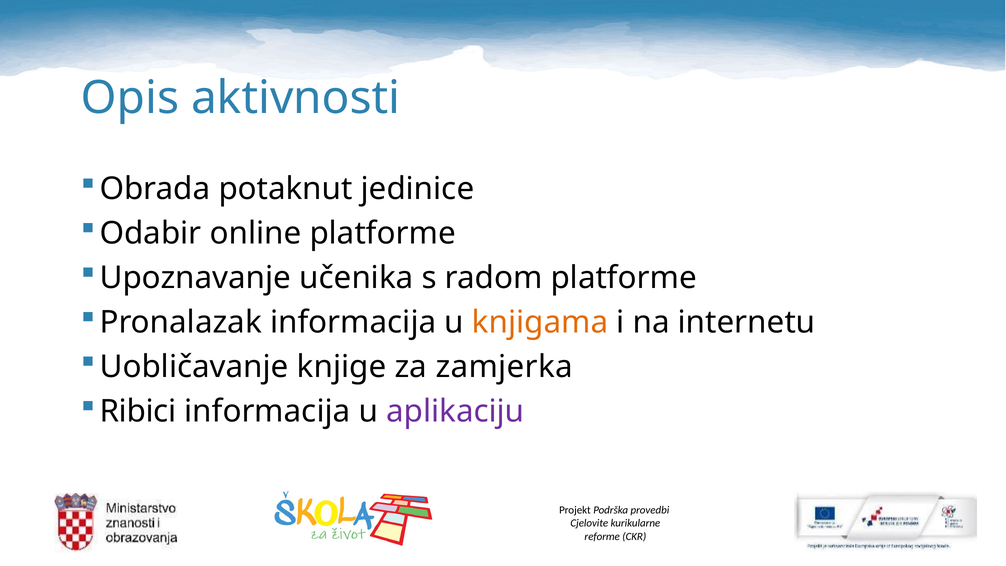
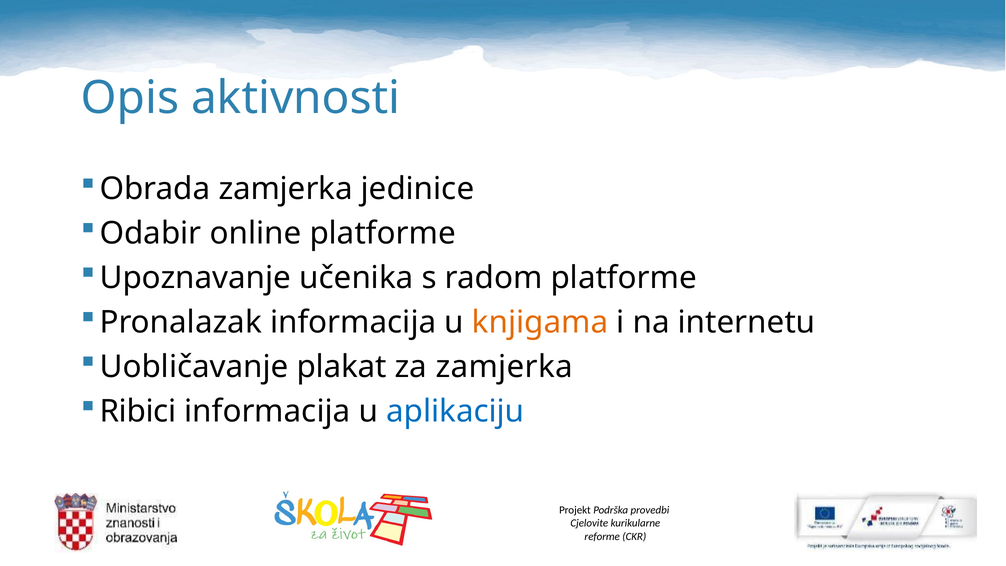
Obrada potaknut: potaknut -> zamjerka (286, 189)
knjige: knjige -> plakat (342, 367)
aplikaciju colour: purple -> blue (455, 411)
